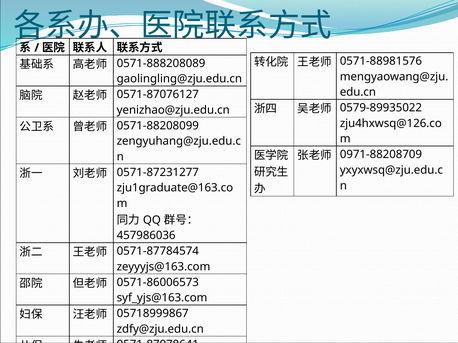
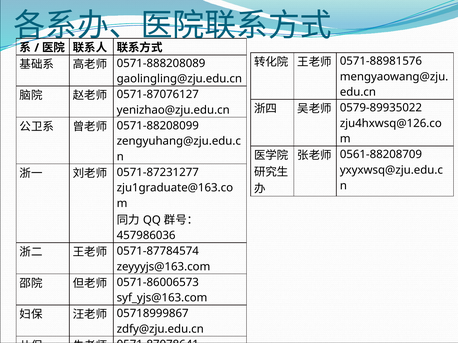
0971-88208709: 0971-88208709 -> 0561-88208709 (381, 155)
